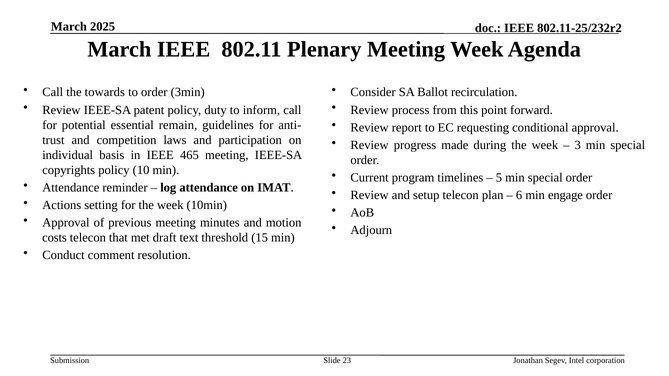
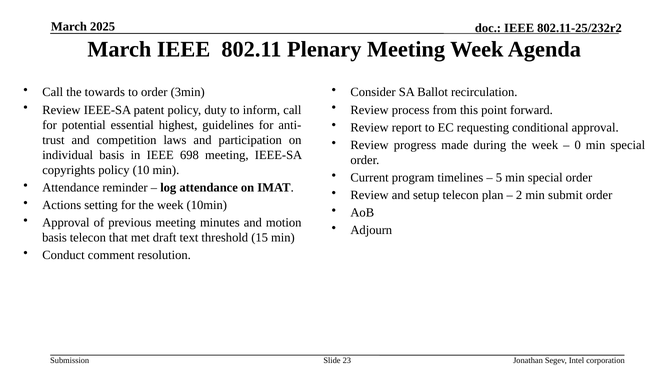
remain: remain -> highest (178, 125)
3: 3 -> 0 (578, 145)
465: 465 -> 698 (189, 155)
6: 6 -> 2 (519, 195)
engage: engage -> submit (565, 195)
costs: costs -> basis (54, 238)
